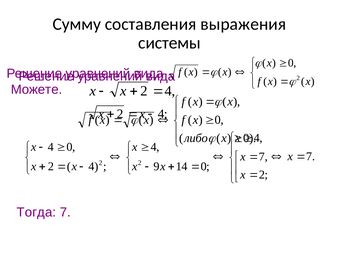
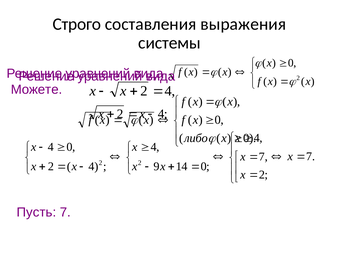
Сумму: Сумму -> Строго (77, 24)
Тогда: Тогда -> Пусть (36, 212)
